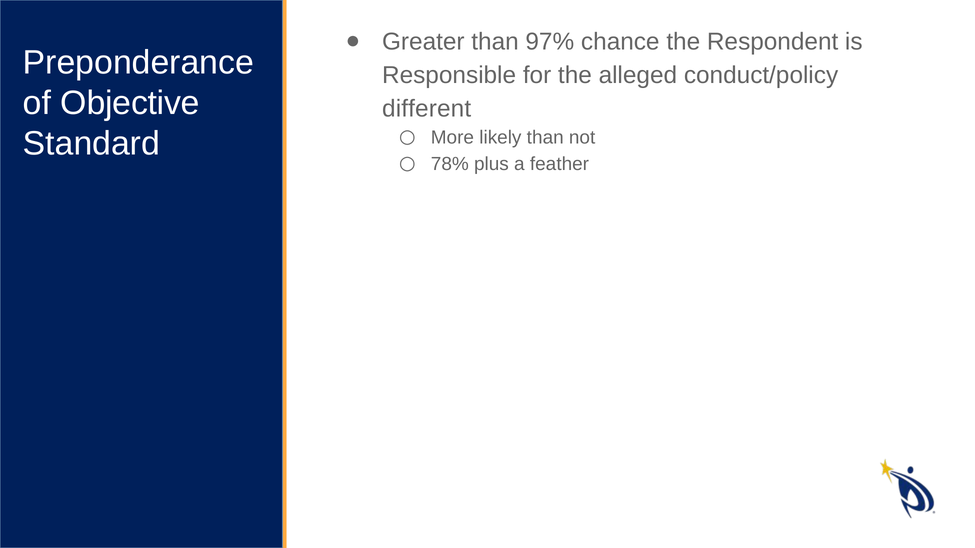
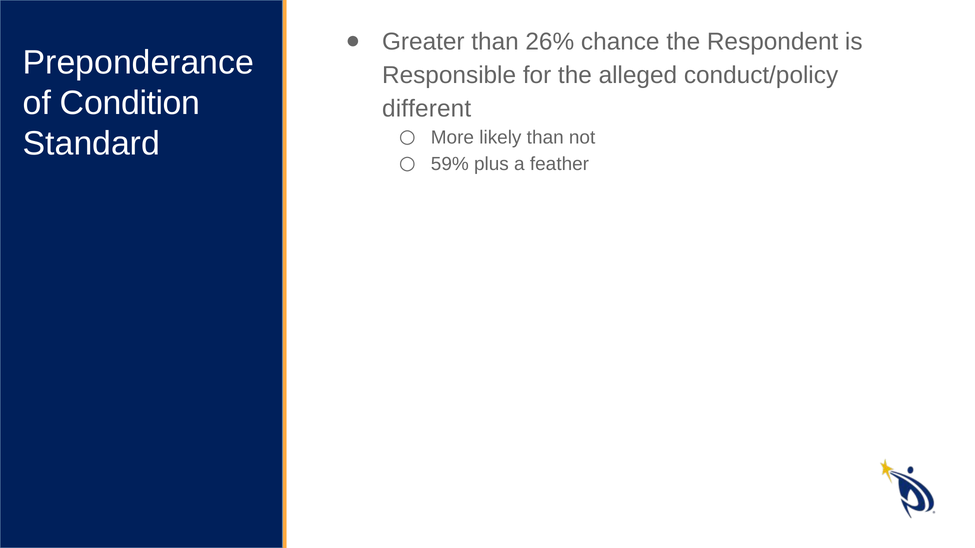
97%: 97% -> 26% (550, 42)
Objective: Objective -> Condition (130, 103)
78%: 78% -> 59% (450, 164)
